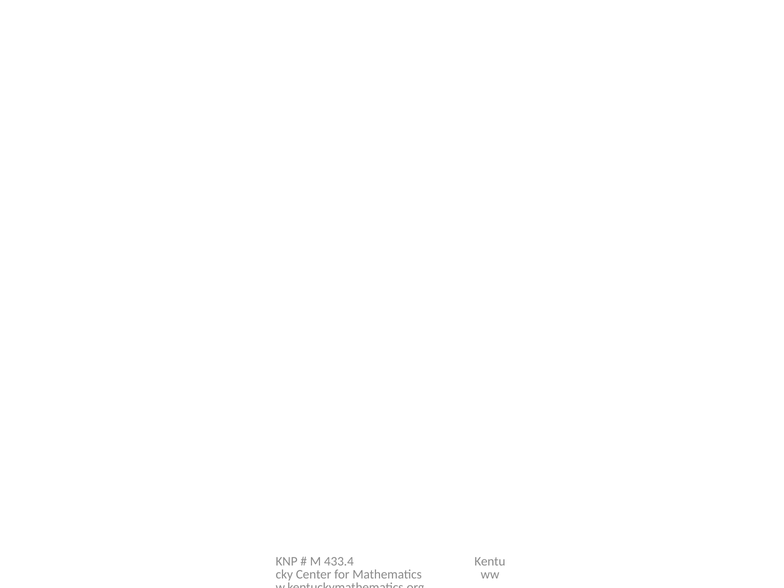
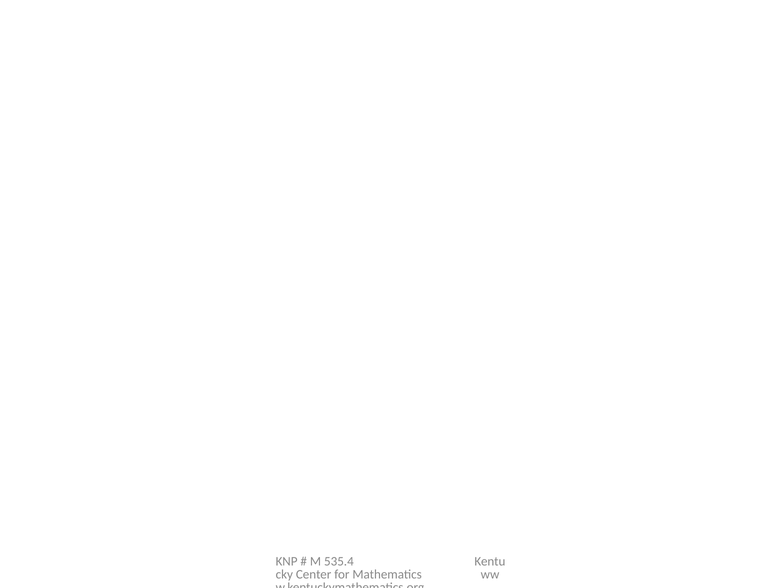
433.4: 433.4 -> 535.4 (339, 561)
